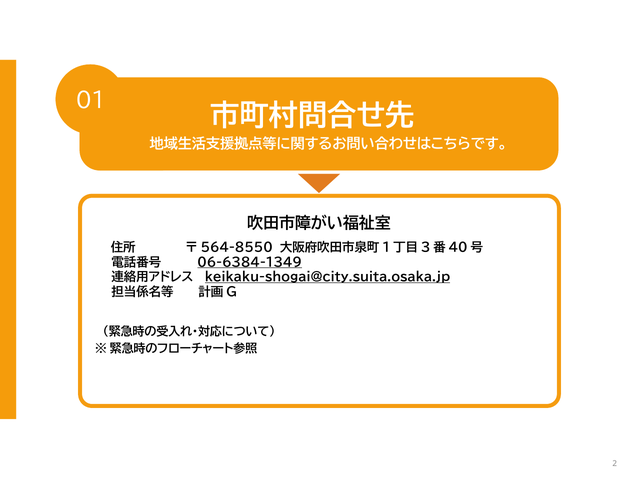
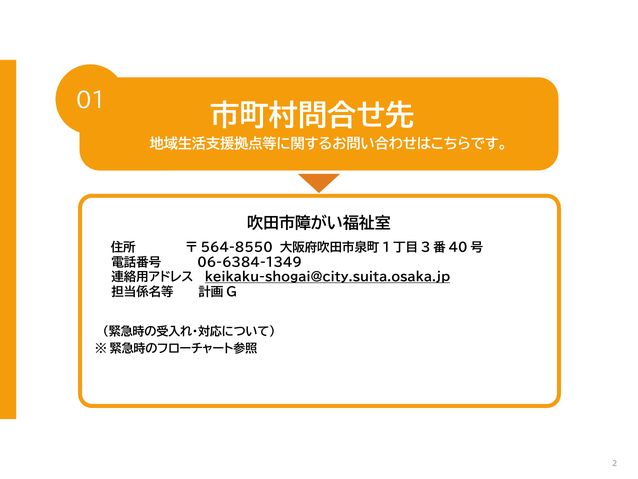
06-6384-1349 underline: present -> none (250, 262)
